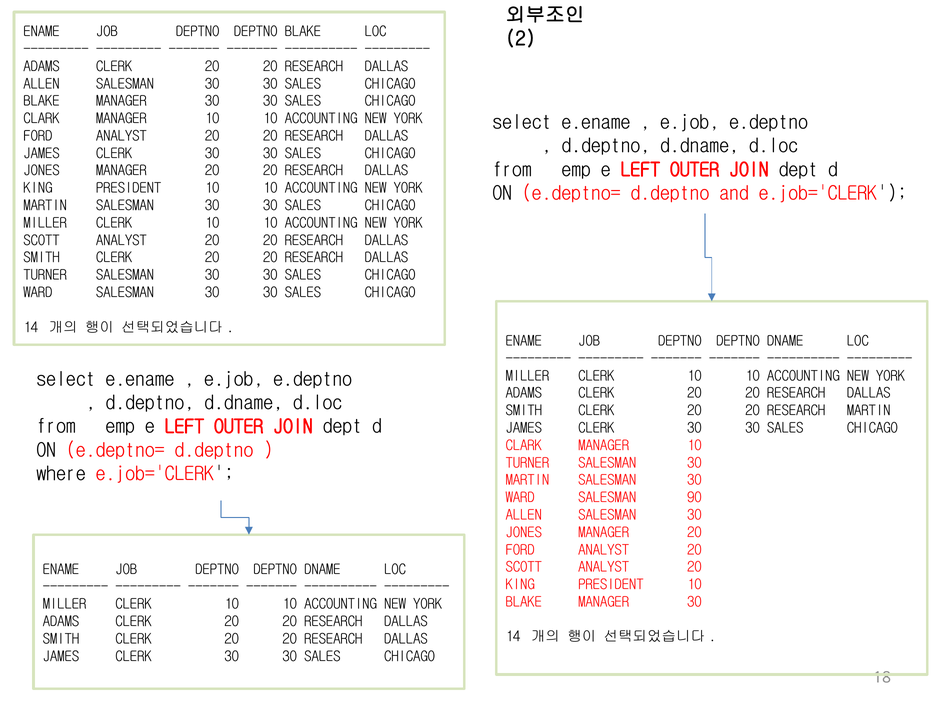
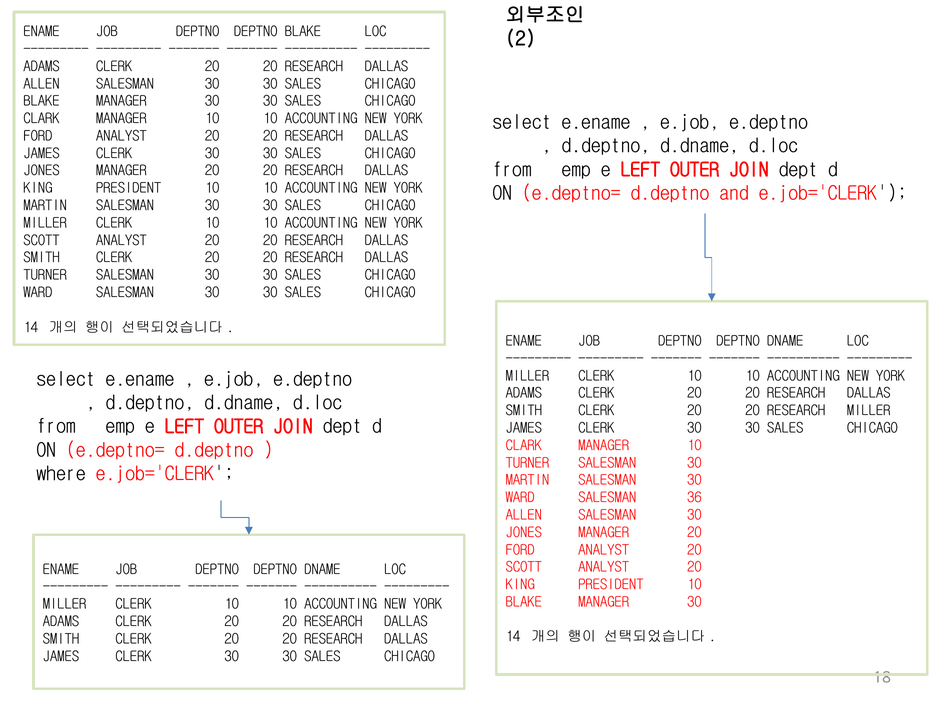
RESEARCH MARTIN: MARTIN -> MILLER (869, 411)
90: 90 -> 36 (694, 498)
